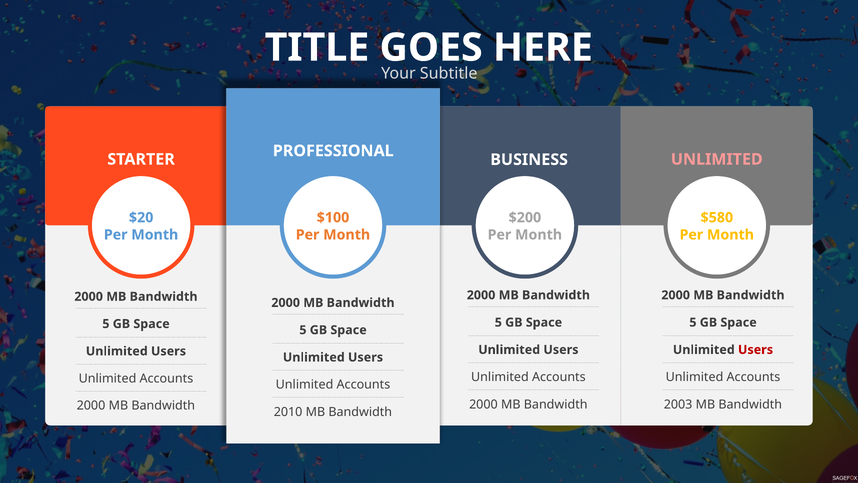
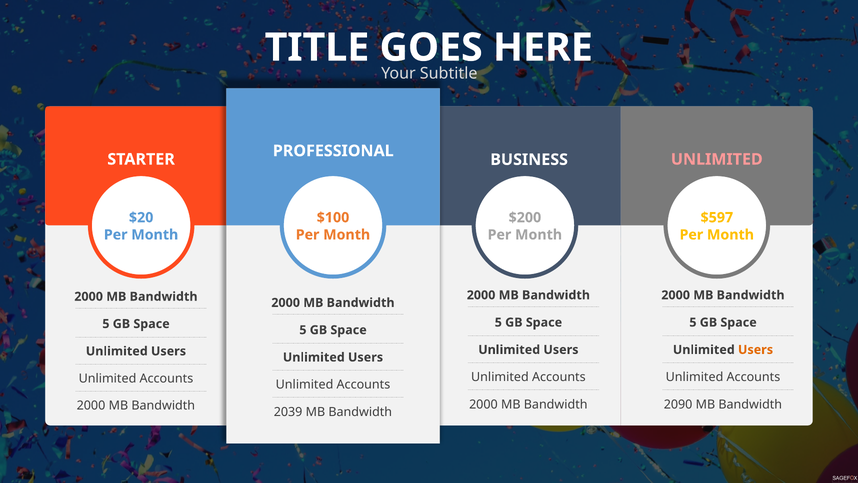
$580: $580 -> $597 (717, 217)
Users colour: red -> orange (756, 350)
2003: 2003 -> 2090 (678, 404)
2010: 2010 -> 2039 (288, 412)
